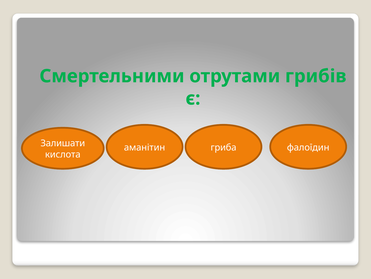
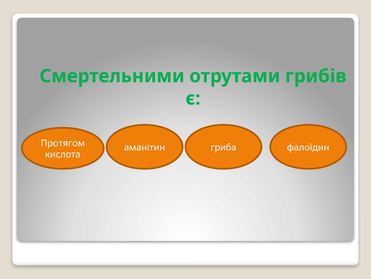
Залишати: Залишати -> Протягом (63, 143)
